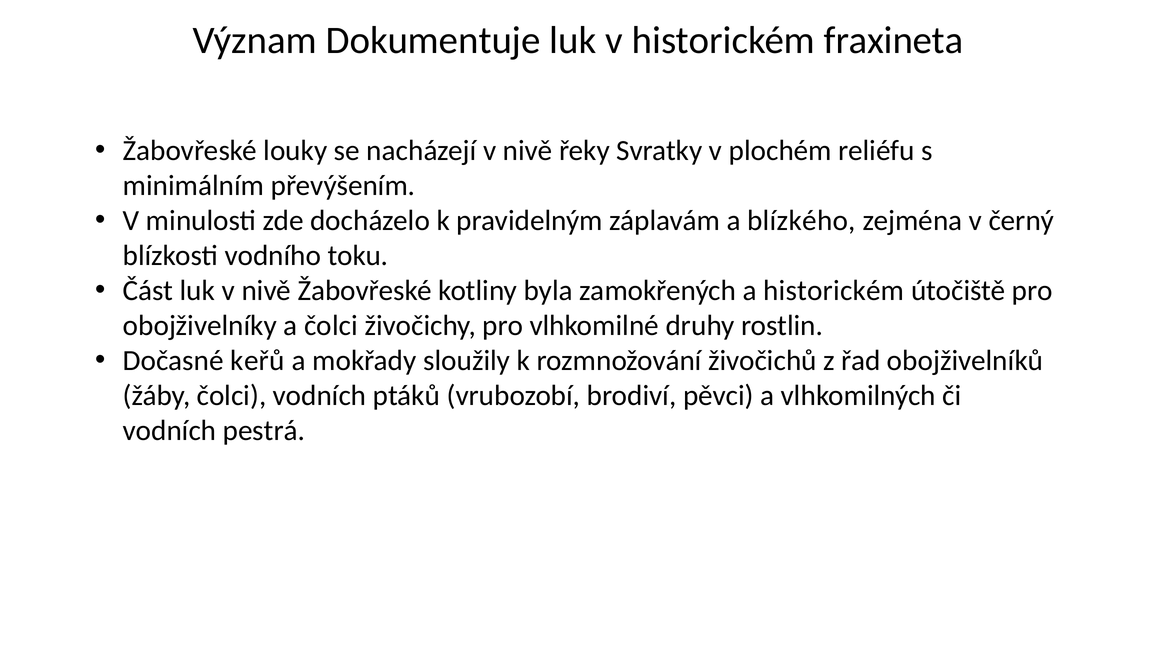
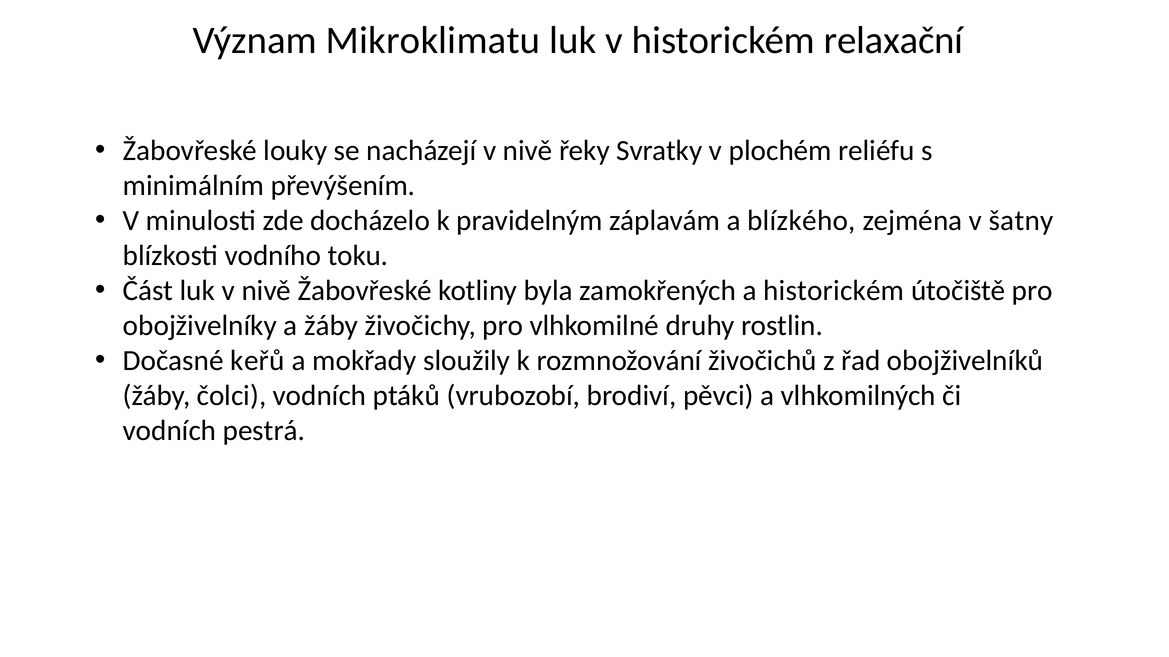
Dokumentuje: Dokumentuje -> Mikroklimatu (433, 40)
fraxineta: fraxineta -> relaxační (894, 40)
černý: černý -> šatny (1021, 221)
a čolci: čolci -> žáby (331, 326)
